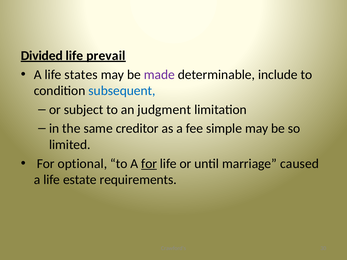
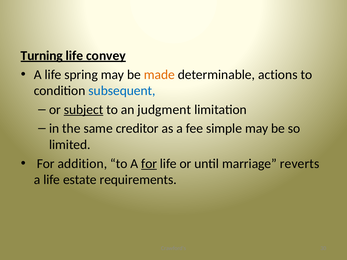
Divided: Divided -> Turning (42, 56)
prevail: prevail -> convey (106, 56)
states: states -> spring (81, 75)
made colour: purple -> orange (159, 75)
include: include -> actions (278, 75)
subject underline: none -> present (84, 110)
optional: optional -> addition (82, 164)
caused: caused -> reverts (300, 164)
